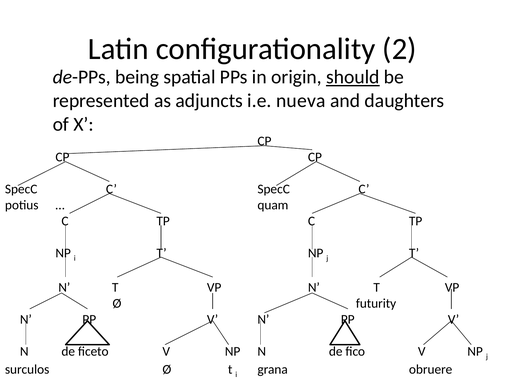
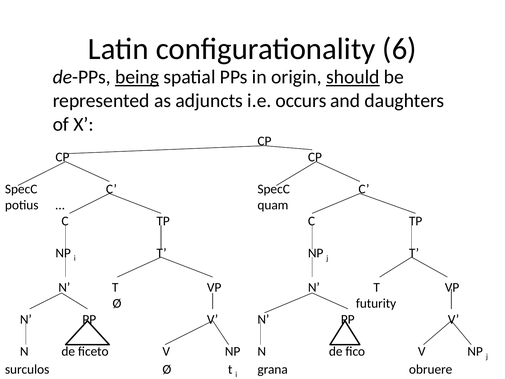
2: 2 -> 6 (399, 49)
being underline: none -> present (137, 77)
nueva: nueva -> occurs (301, 101)
